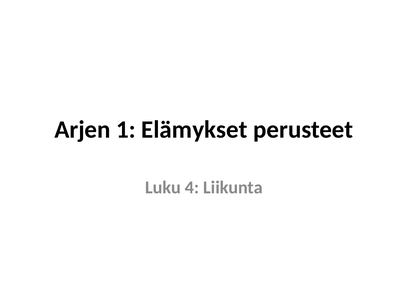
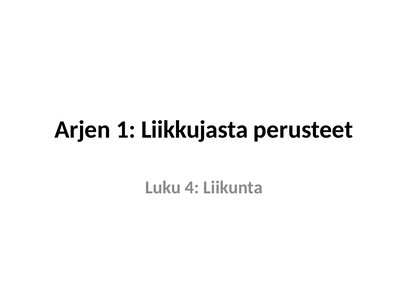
Elämykset: Elämykset -> Liikkujasta (195, 130)
